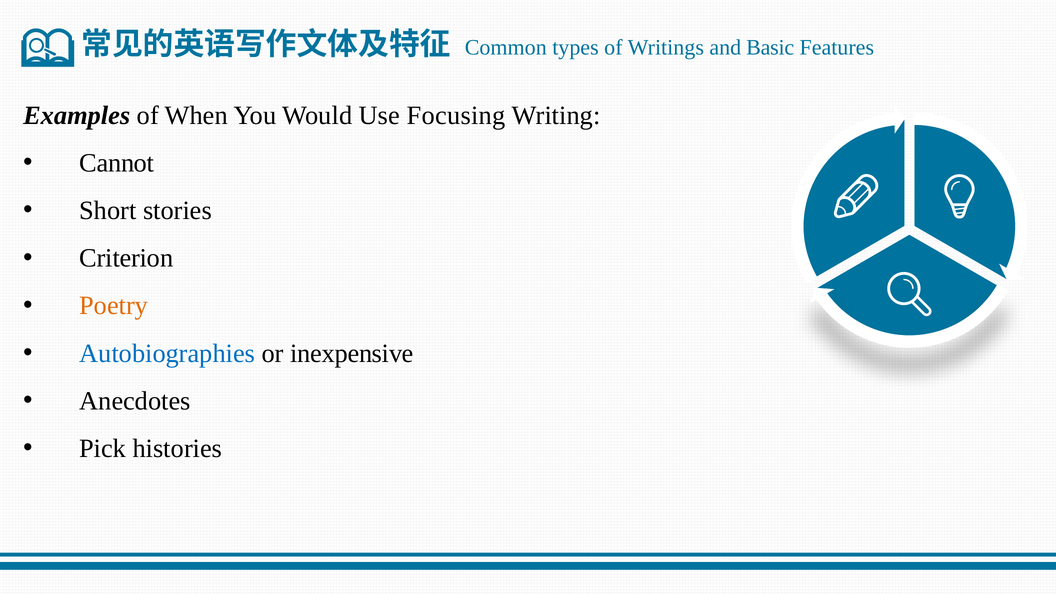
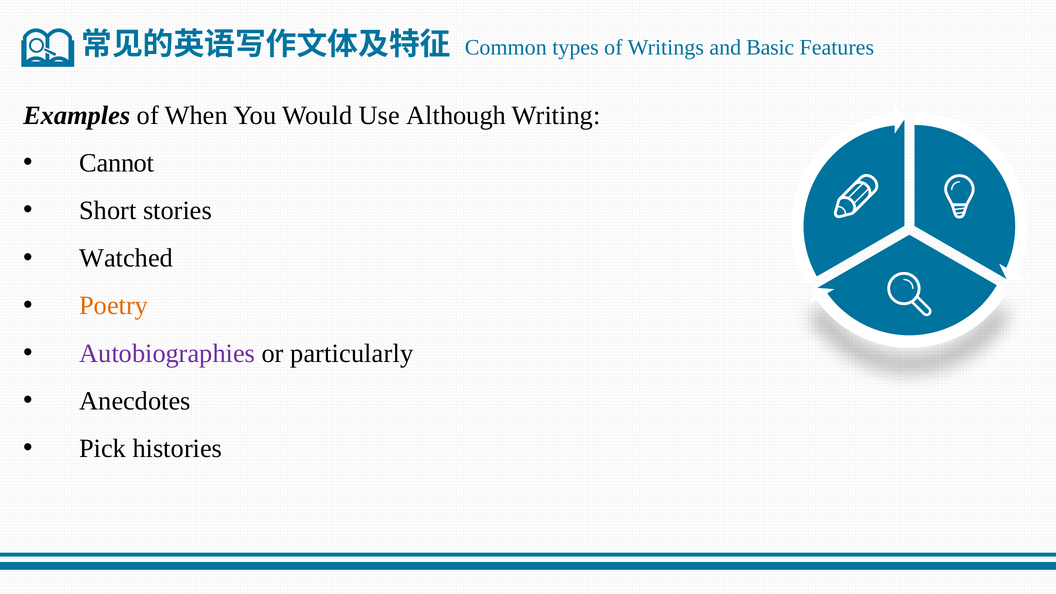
Focusing: Focusing -> Although (456, 116)
Criterion: Criterion -> Watched (126, 258)
Autobiographies colour: blue -> purple (167, 353)
inexpensive: inexpensive -> particularly (352, 353)
